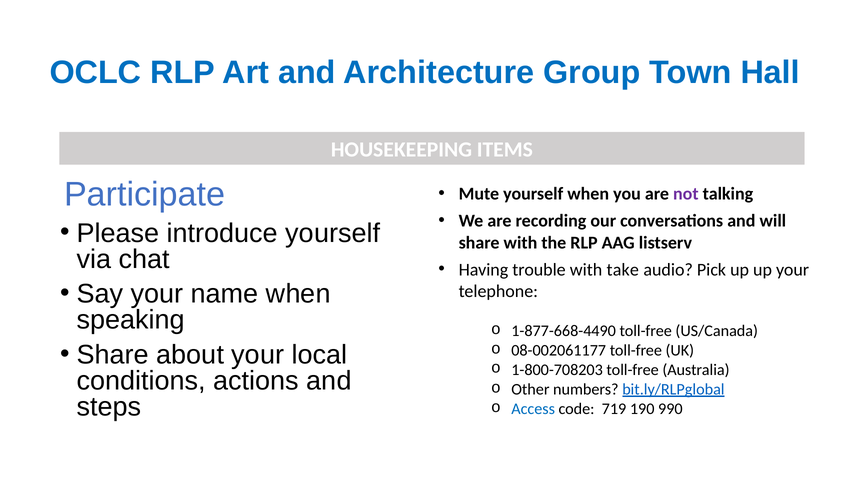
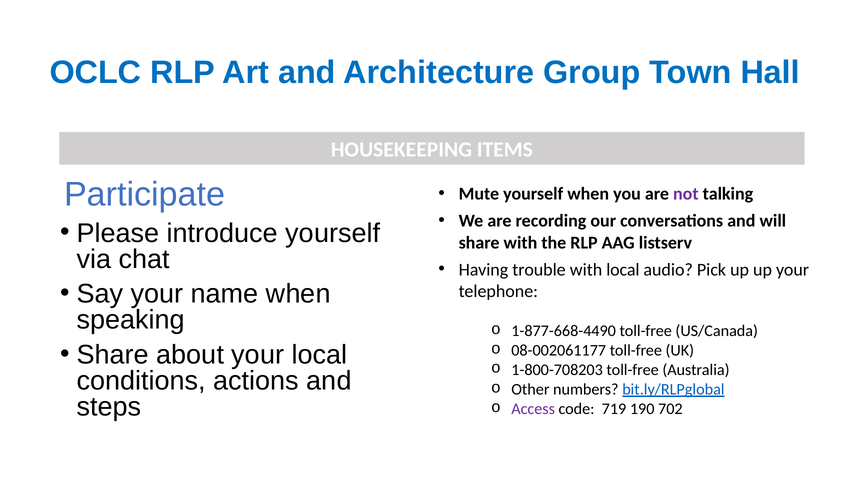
with take: take -> local (623, 270)
Access colour: blue -> purple (533, 409)
990: 990 -> 702 (670, 409)
